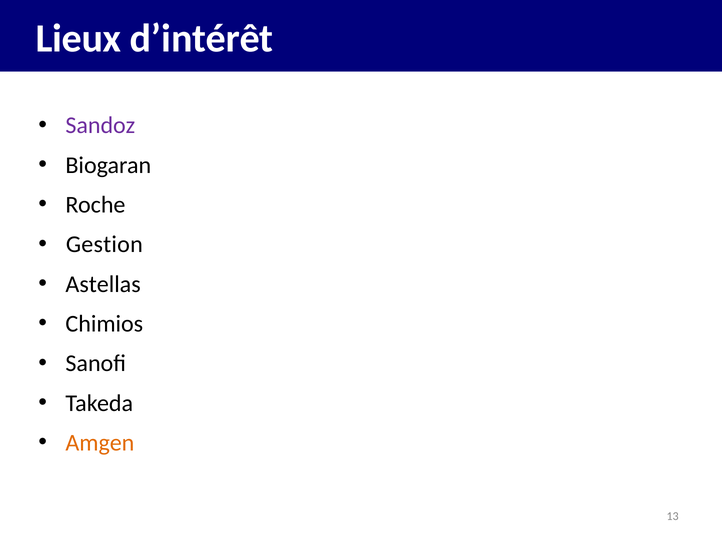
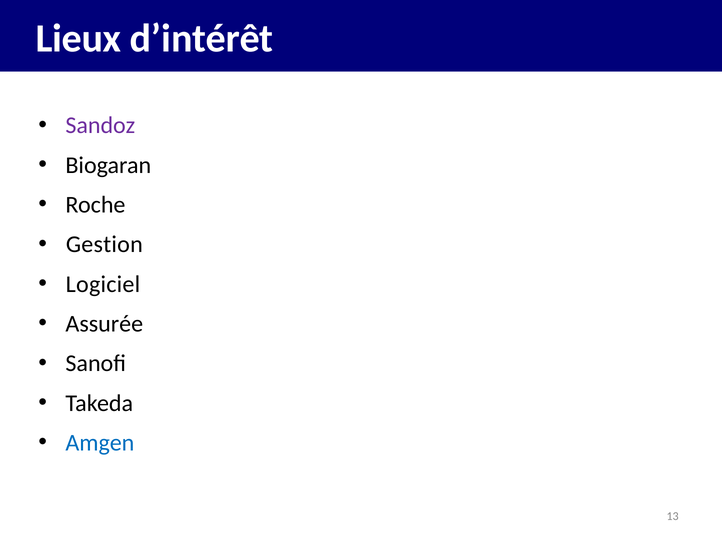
Astellas: Astellas -> Logiciel (103, 284)
Chimios: Chimios -> Assurée (104, 324)
Amgen colour: orange -> blue (100, 443)
